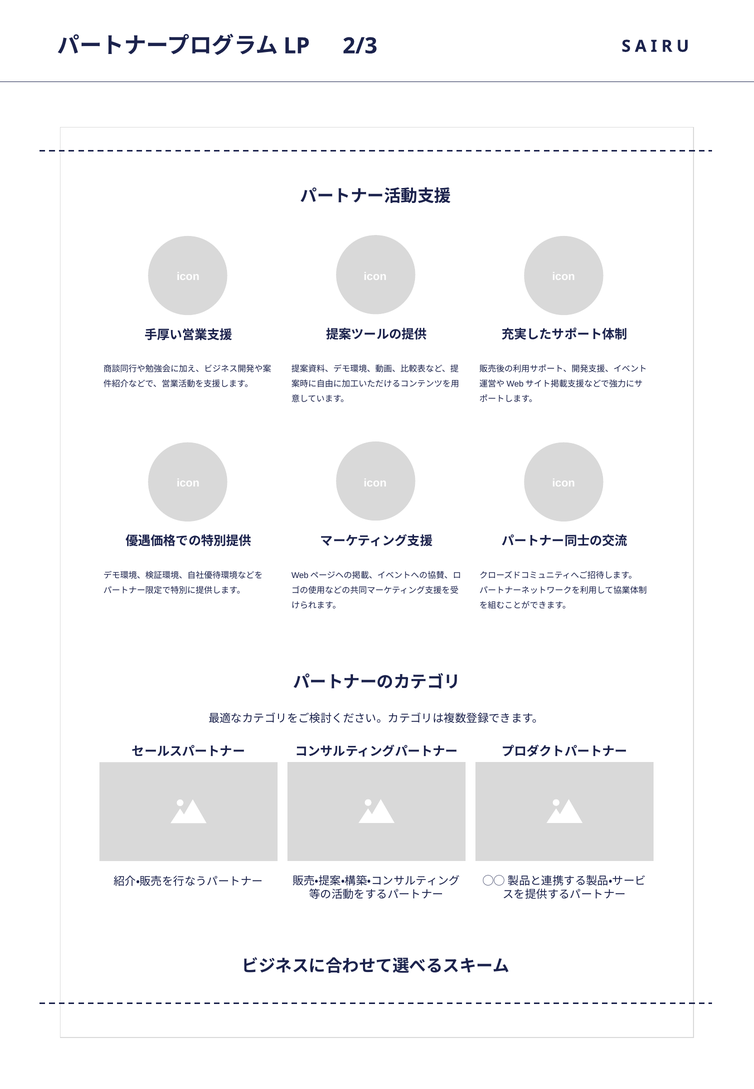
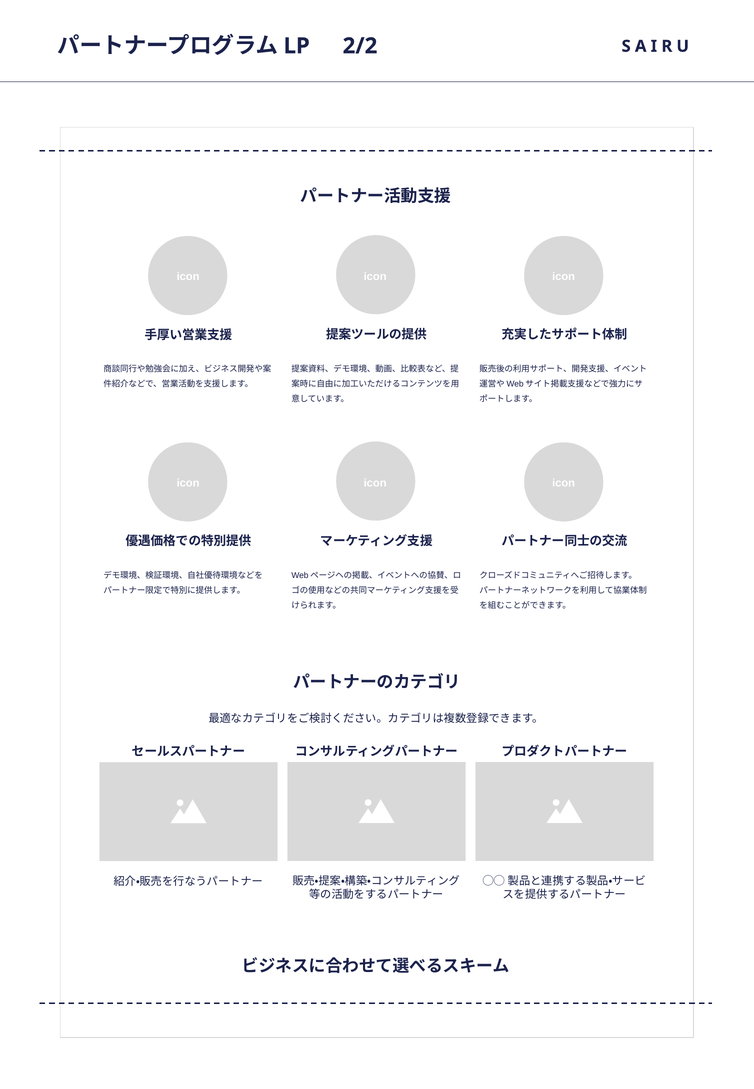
2/3: 2/3 -> 2/2 (360, 46)
